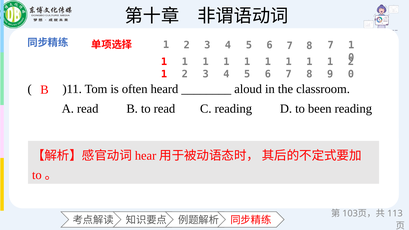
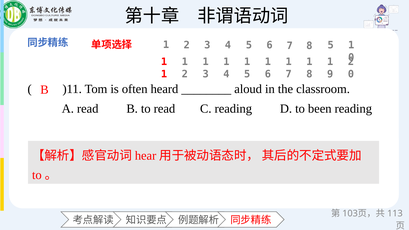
8 7: 7 -> 5 (331, 45)
